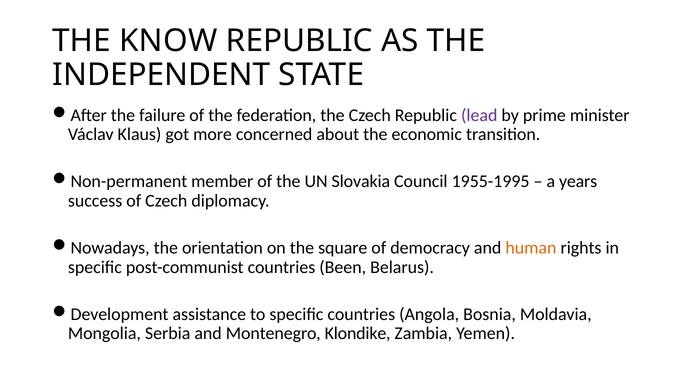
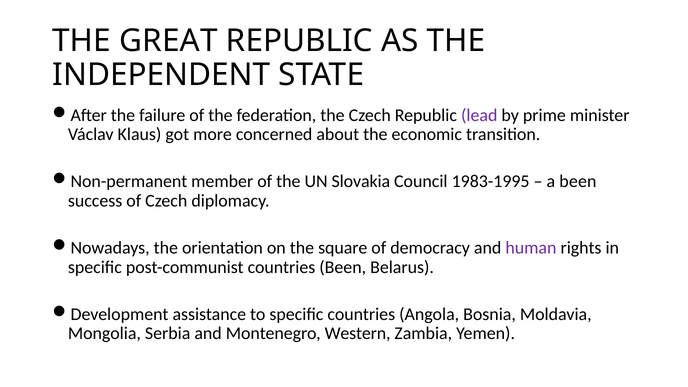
KNOW: KNOW -> GREAT (168, 41)
1955-1995: 1955-1995 -> 1983-1995 (491, 182)
a years: years -> been (578, 182)
human colour: orange -> purple (531, 248)
Klondike: Klondike -> Western (358, 334)
